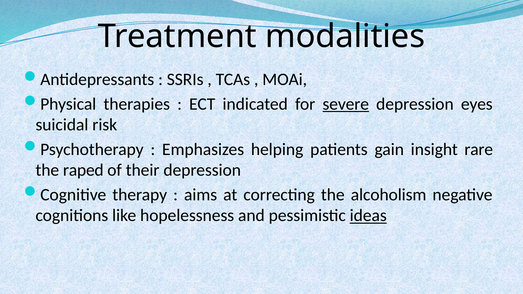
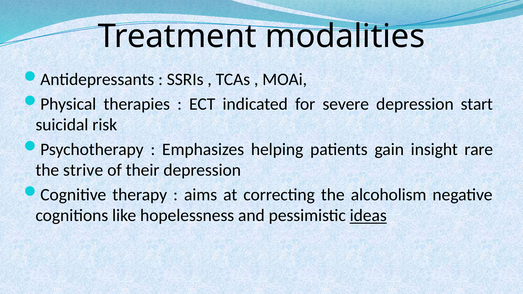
severe underline: present -> none (346, 104)
eyes: eyes -> start (477, 104)
raped: raped -> strive (83, 170)
